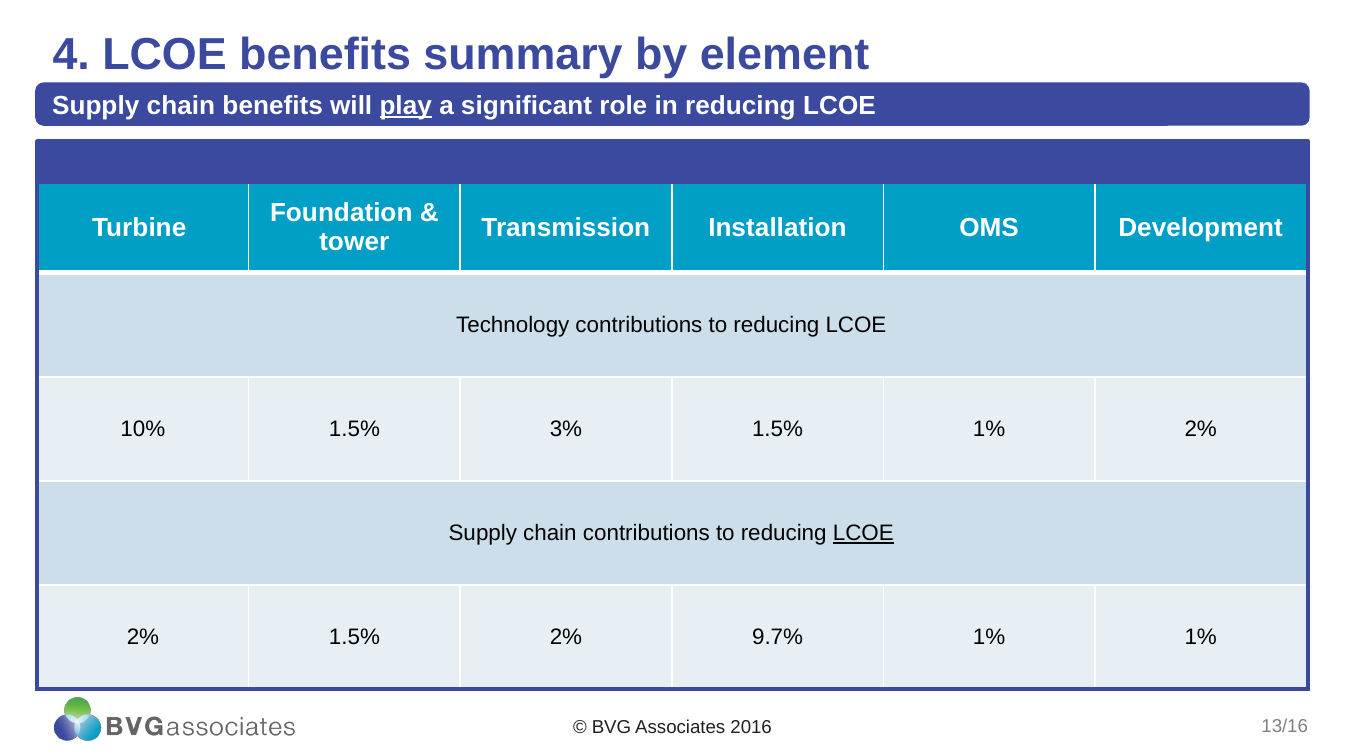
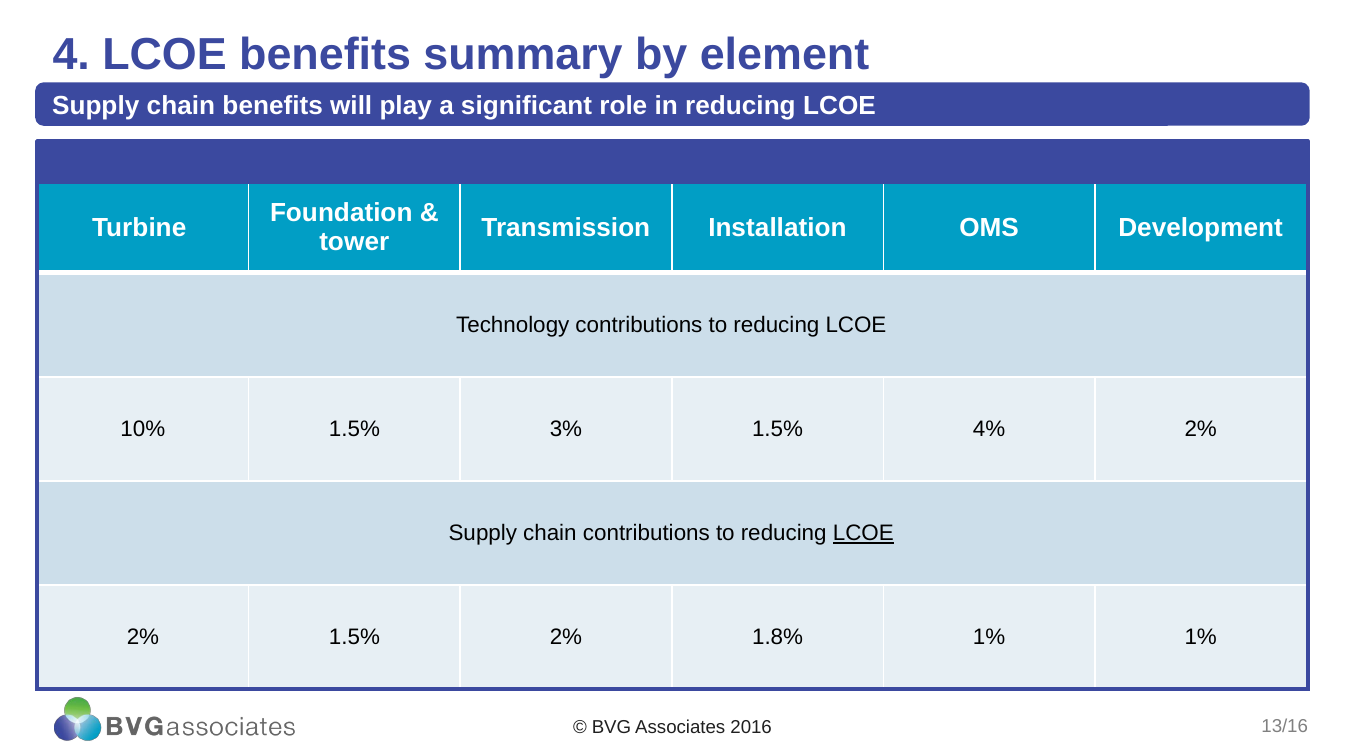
play underline: present -> none (406, 106)
1.5% 1%: 1% -> 4% (989, 430)
9.7%: 9.7% -> 1.8% (778, 638)
